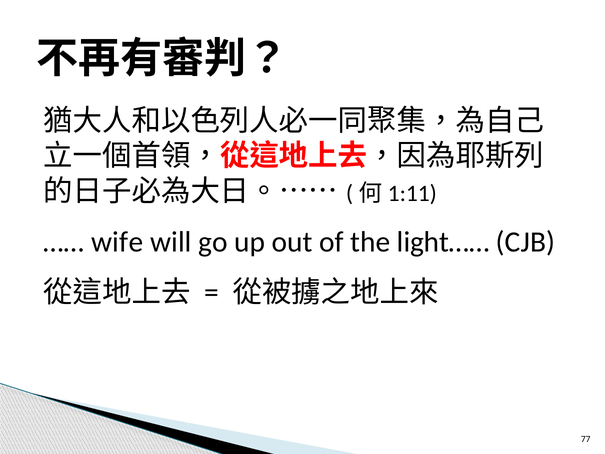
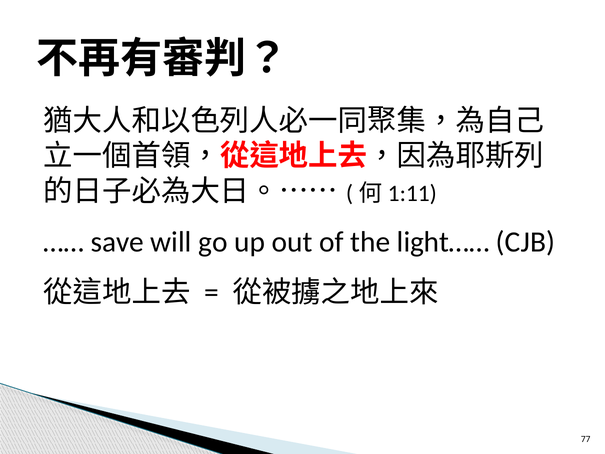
wife: wife -> save (117, 242)
